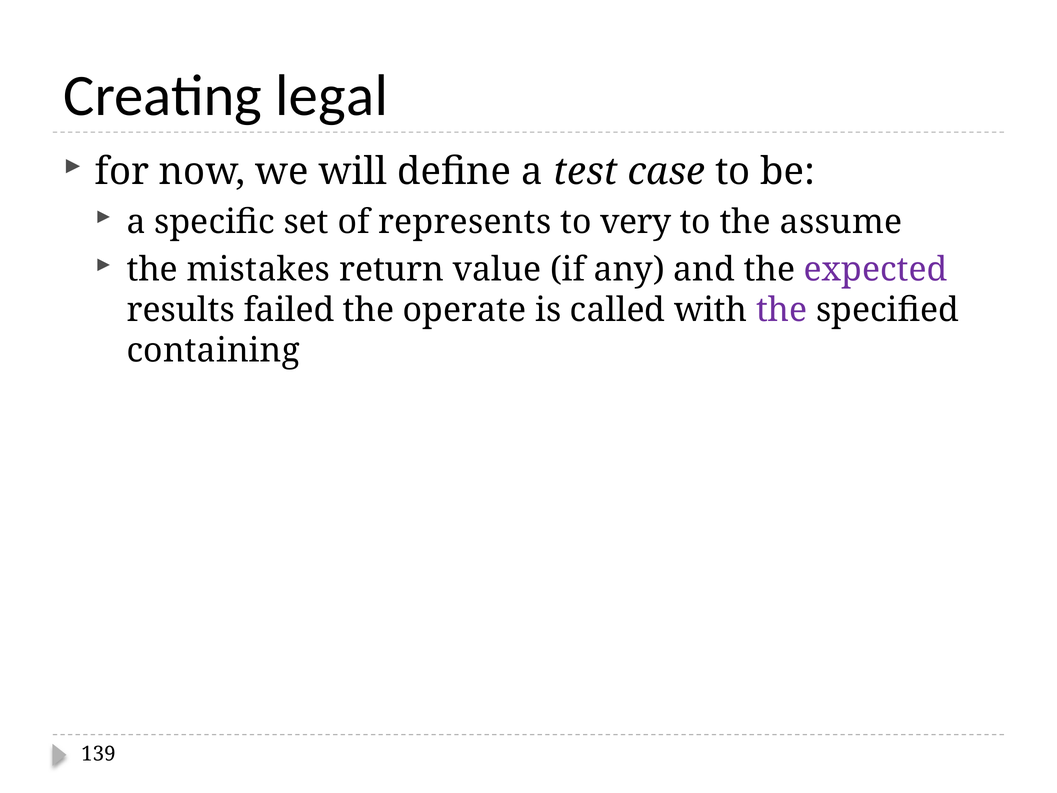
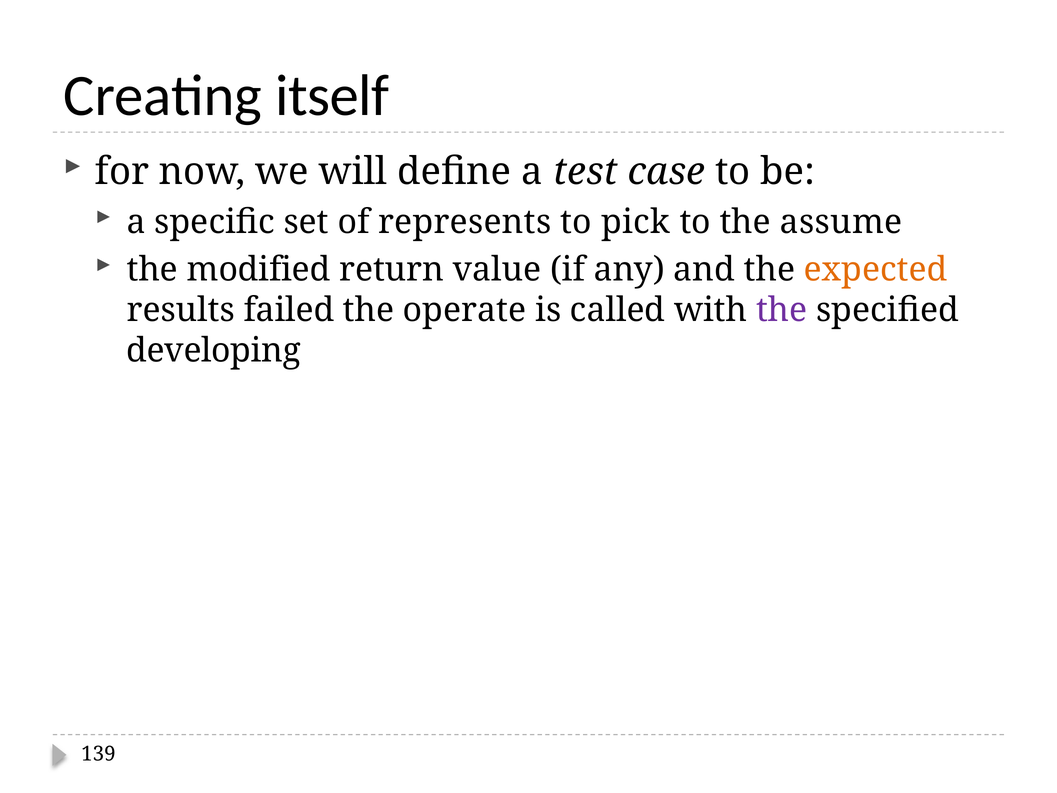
legal: legal -> itself (332, 96)
very: very -> pick (635, 222)
mistakes: mistakes -> modified (259, 270)
expected colour: purple -> orange (876, 270)
containing: containing -> developing (214, 351)
